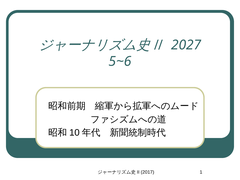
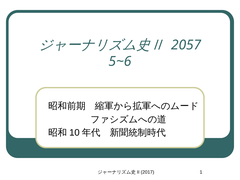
2027: 2027 -> 2057 (186, 45)
